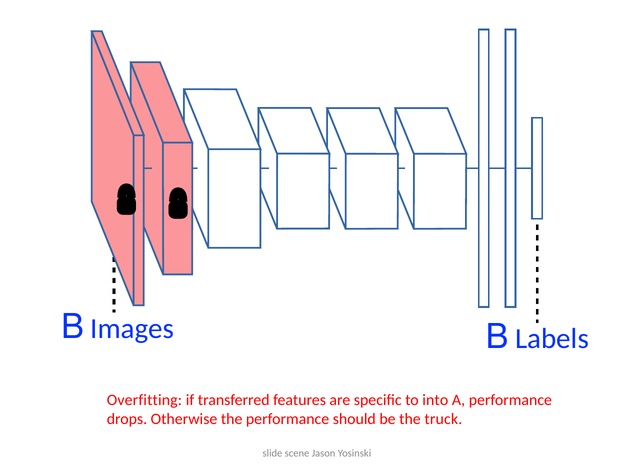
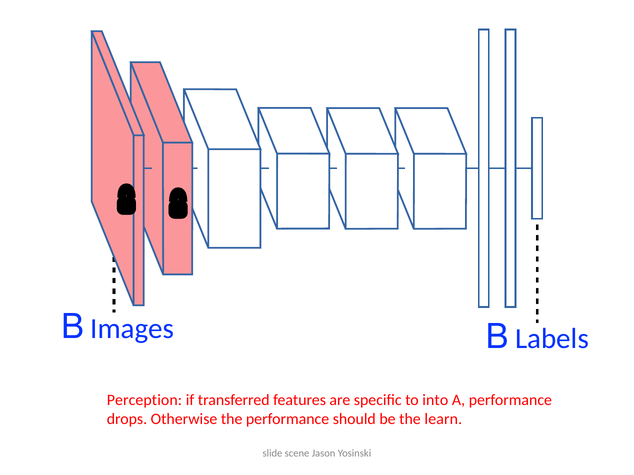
Overfitting: Overfitting -> Perception (144, 400)
truck: truck -> learn (443, 419)
